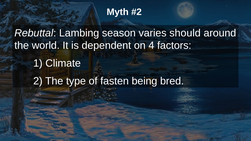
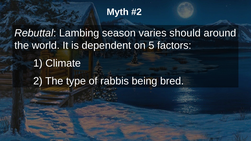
4: 4 -> 5 (151, 46)
fasten: fasten -> rabbis (115, 81)
